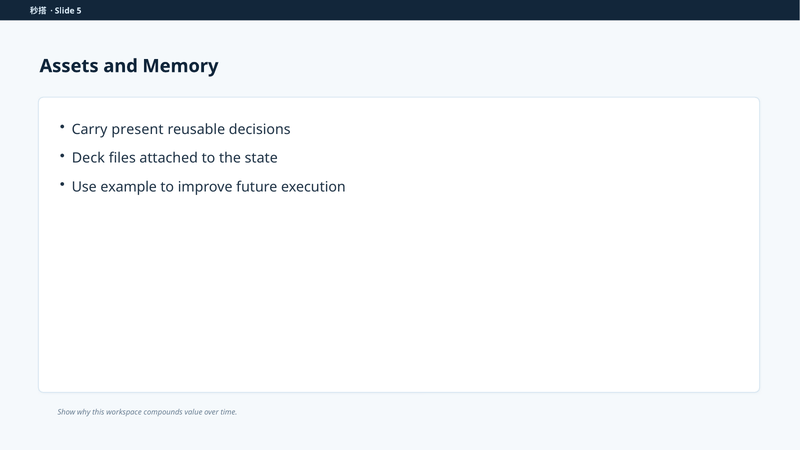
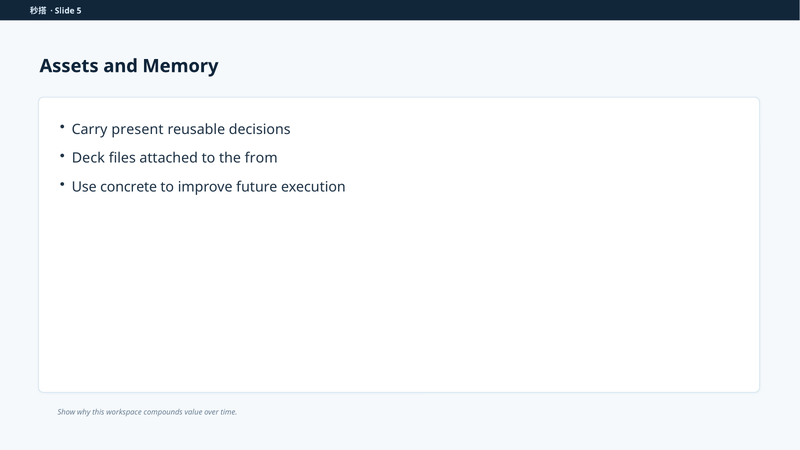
state: state -> from (261, 158)
example: example -> concrete (129, 187)
